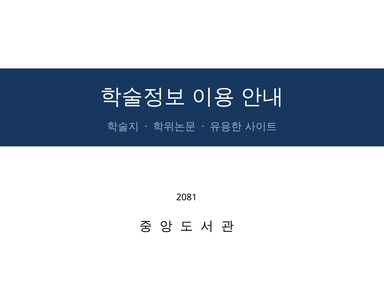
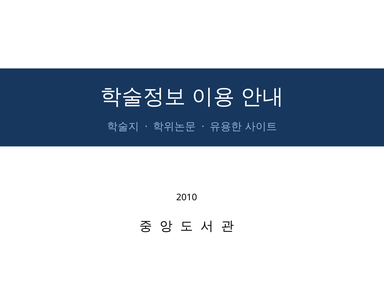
2081: 2081 -> 2010 (187, 197)
